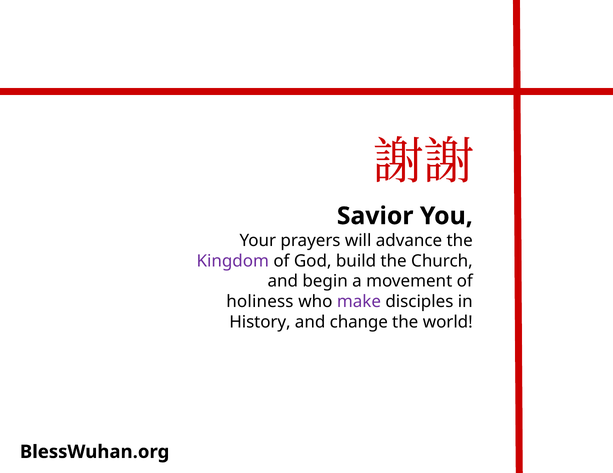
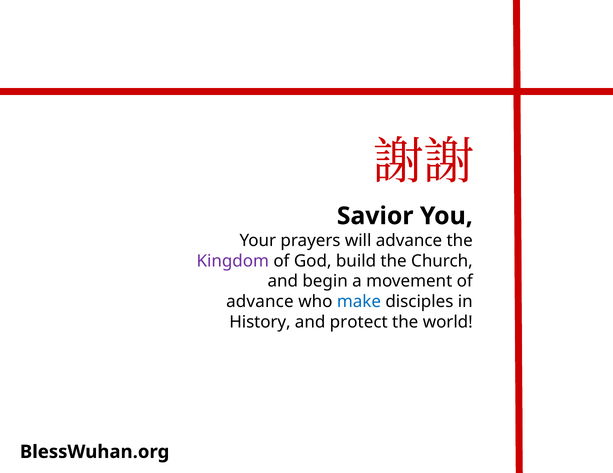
holiness: holiness -> advance (260, 302)
make colour: purple -> blue (359, 302)
change: change -> protect (359, 323)
